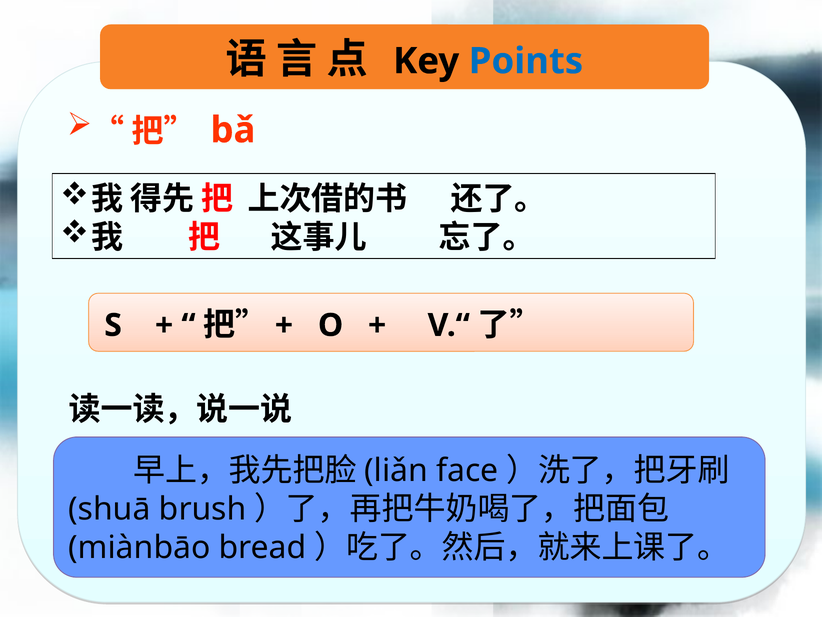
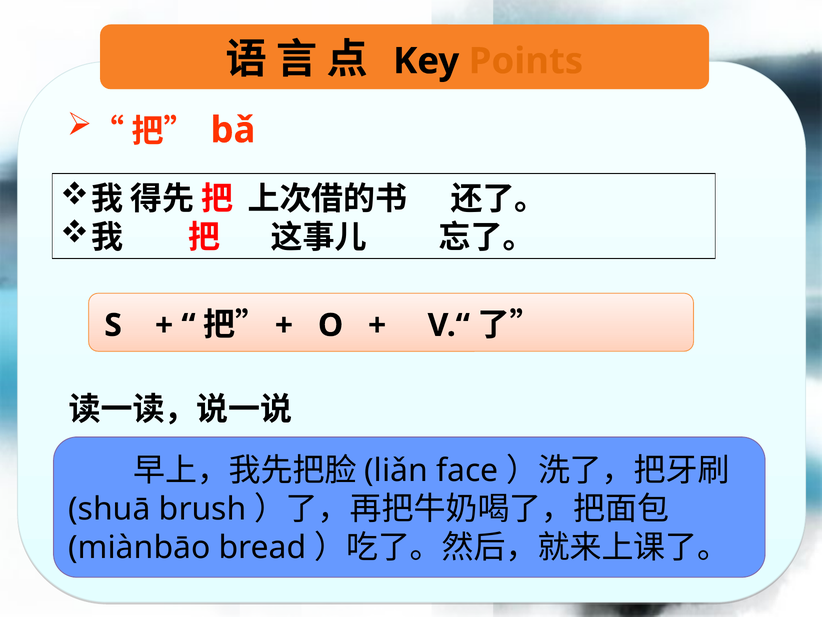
Points colour: blue -> orange (526, 61)
